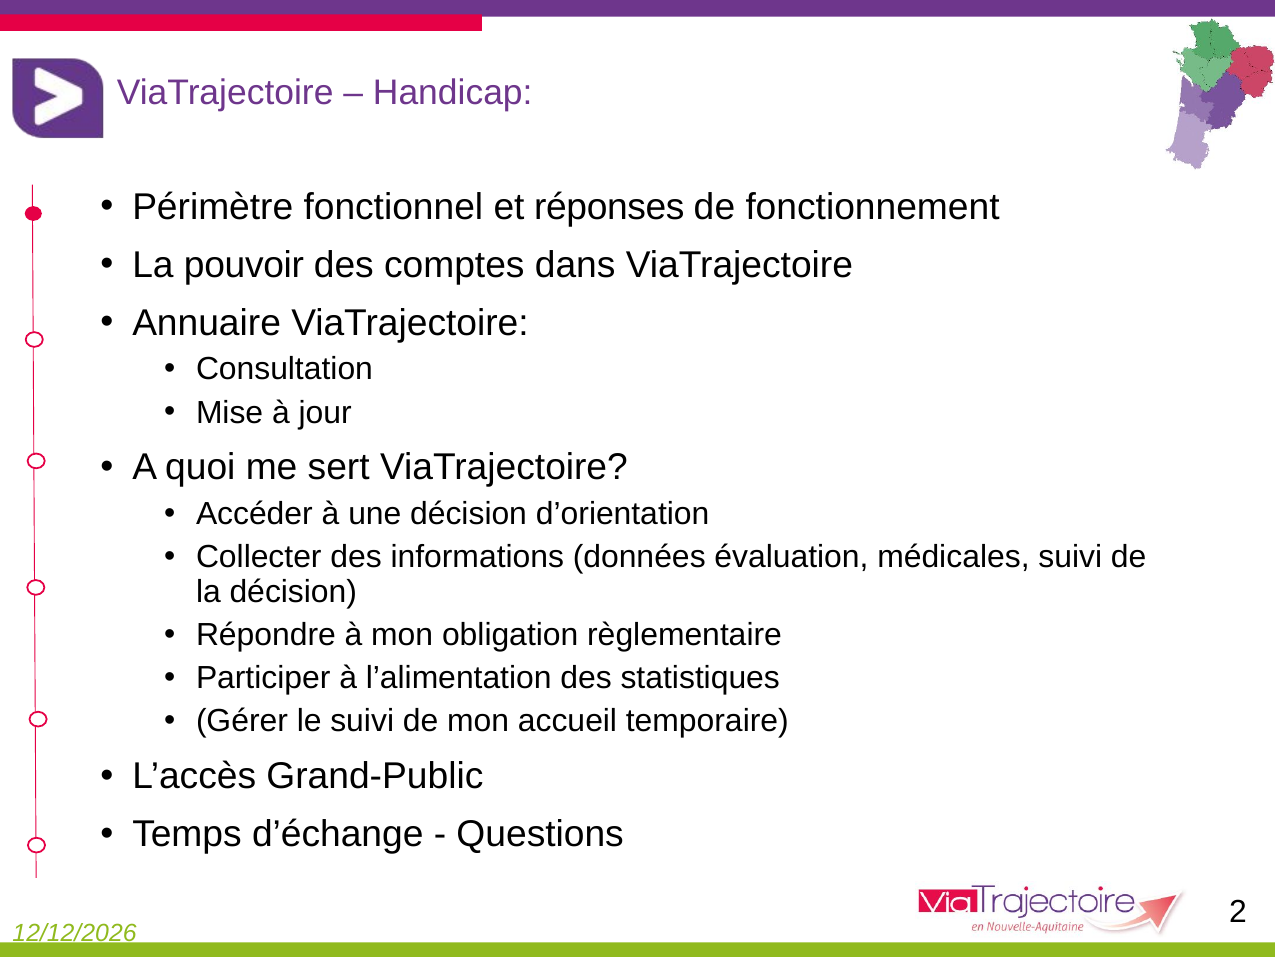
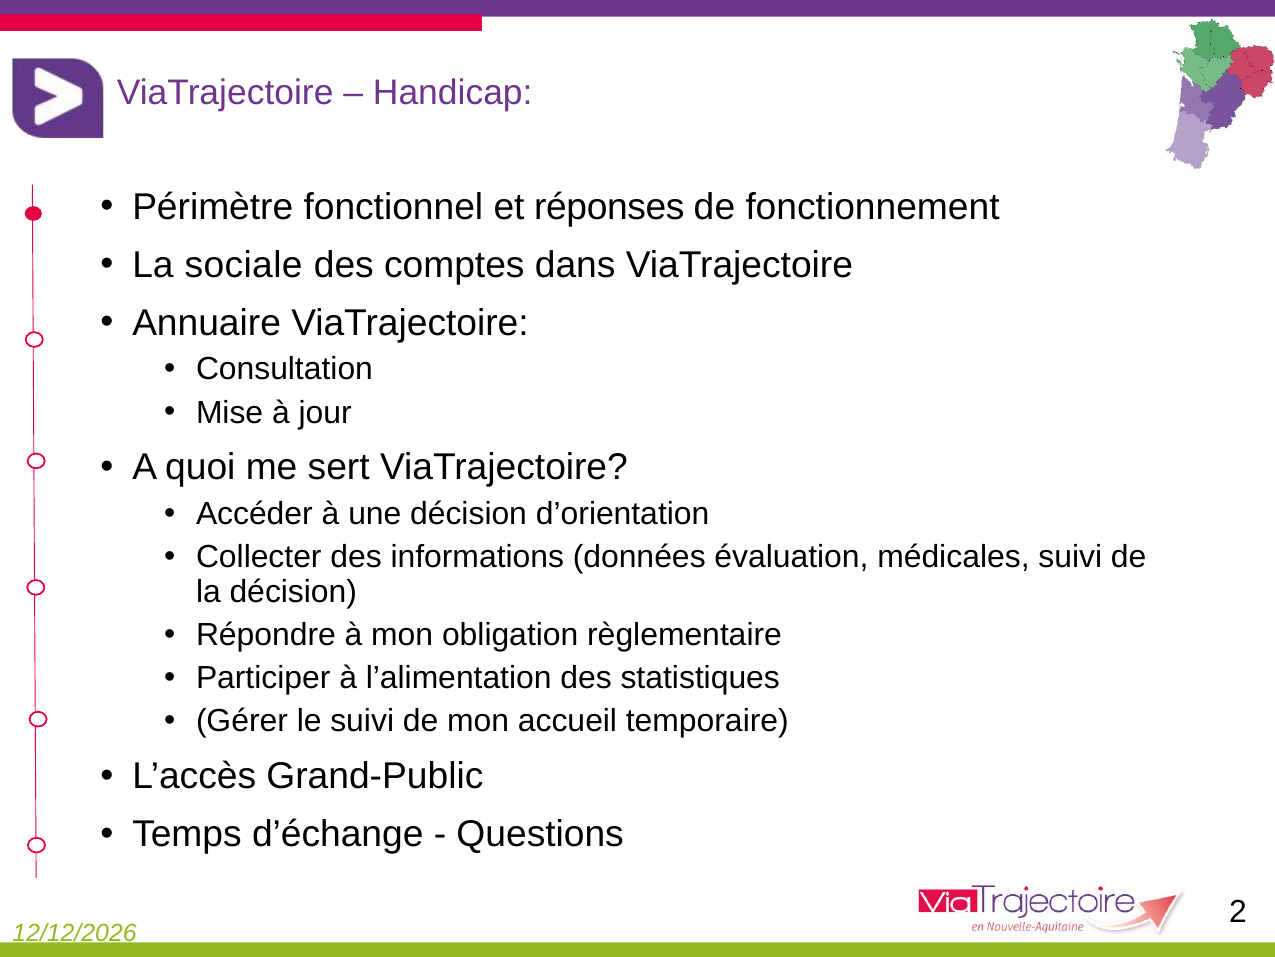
pouvoir: pouvoir -> sociale (244, 265)
